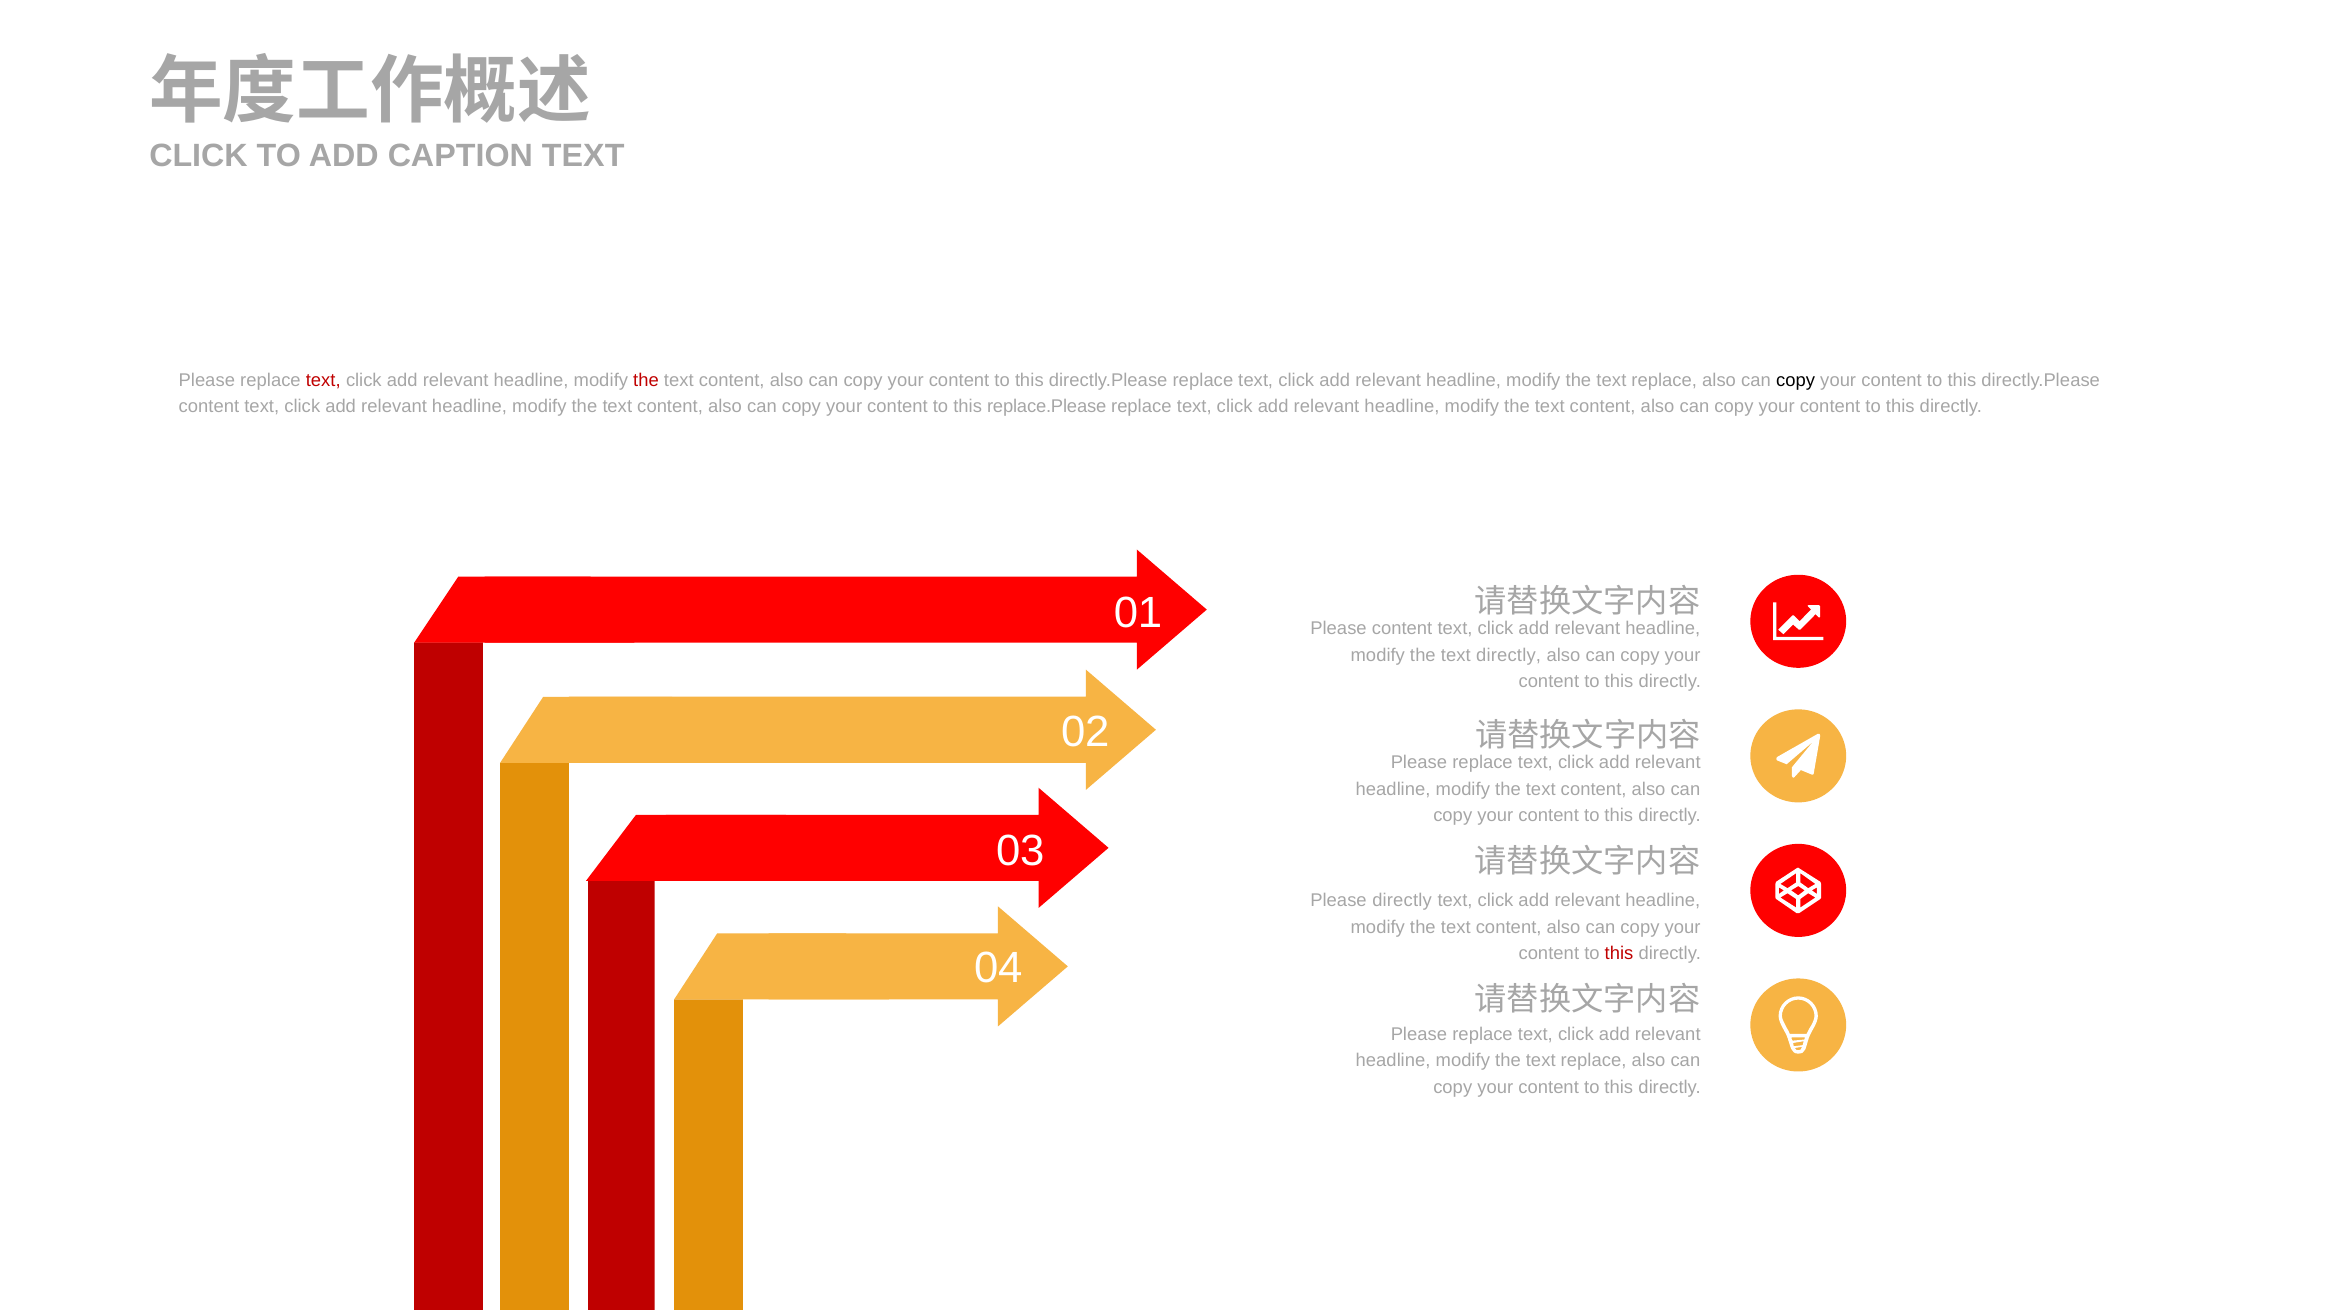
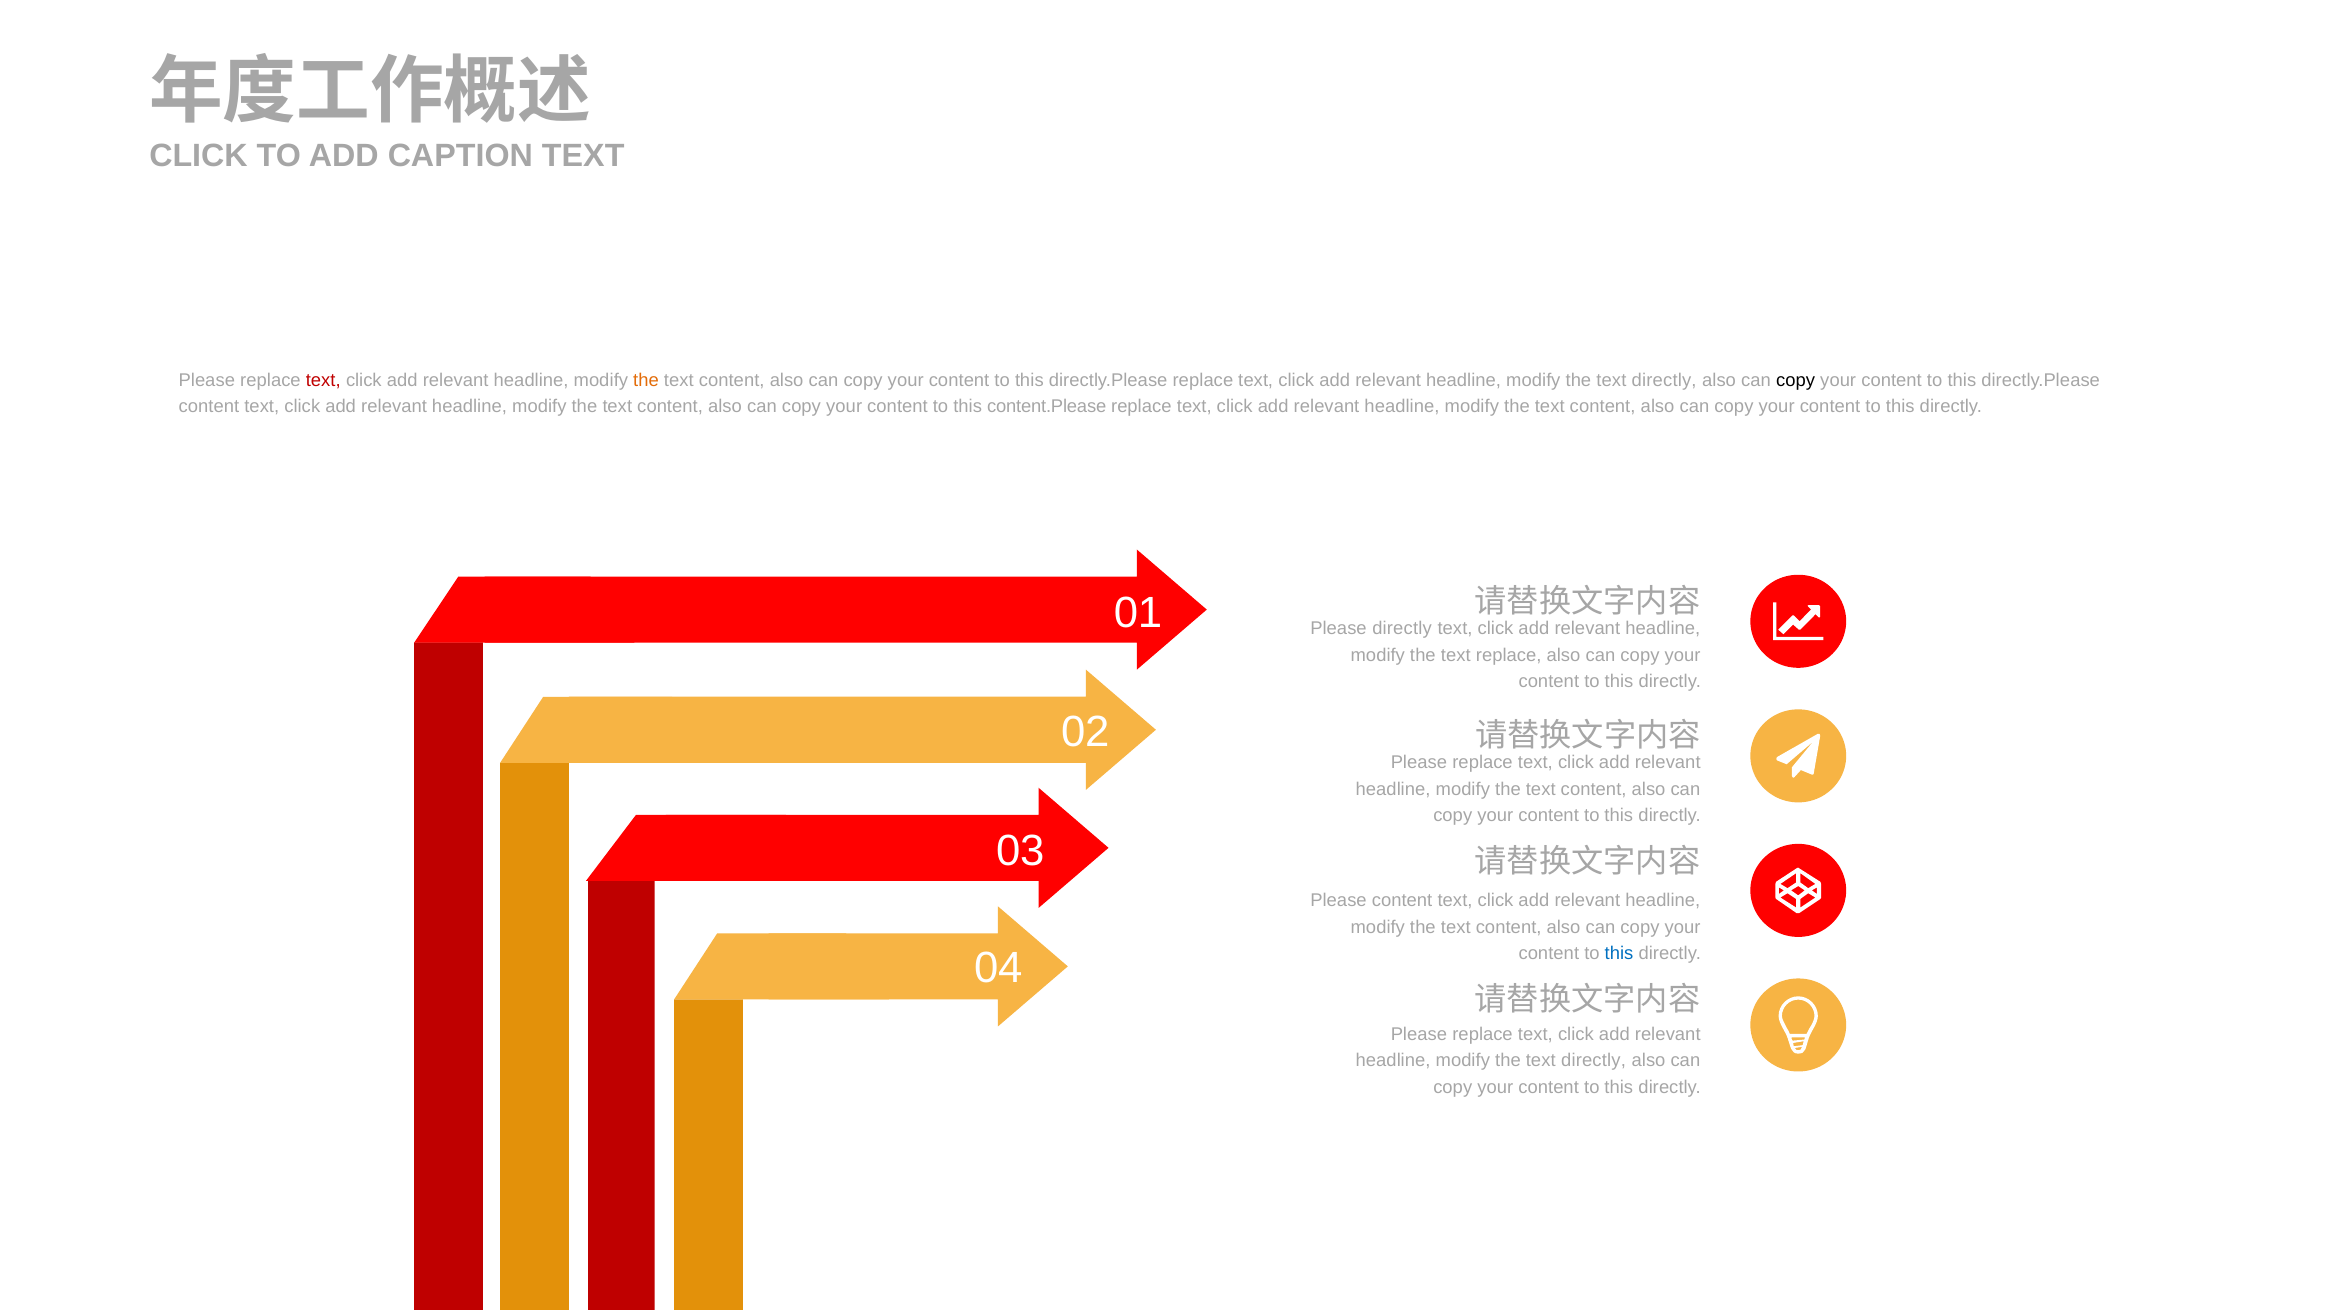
the colour: red -> orange (646, 380)
replace: replace -> directly (1664, 380)
replace.Please: replace.Please -> content.Please (1047, 407)
Please content: content -> directly (1402, 629)
text directly: directly -> replace (1509, 656)
Please directly: directly -> content (1402, 901)
this colour: red -> blue (1619, 954)
replace: replace -> directly (1593, 1061)
